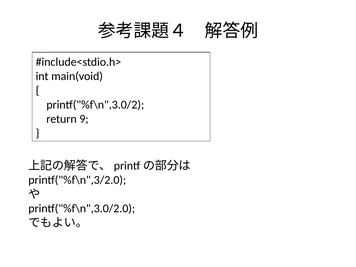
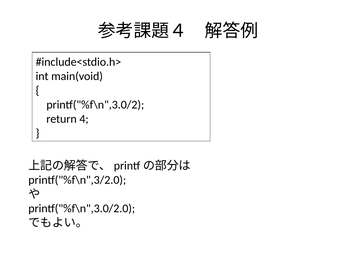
9: 9 -> 4 (84, 119)
